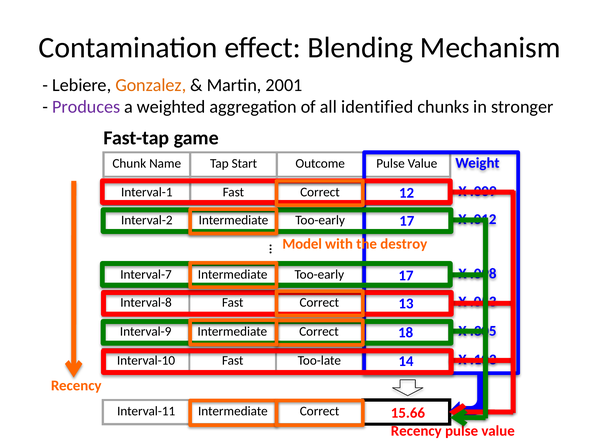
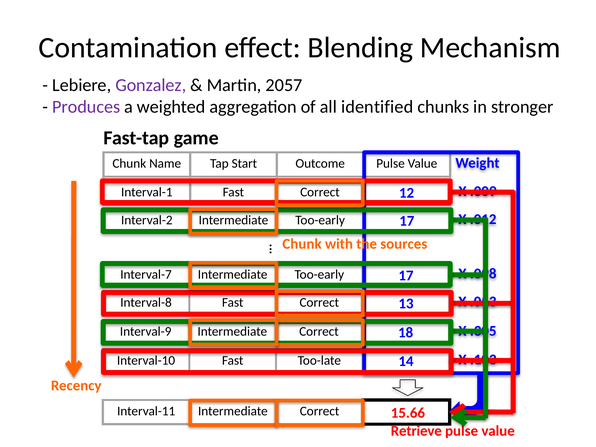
Gonzalez colour: orange -> purple (151, 85)
2001: 2001 -> 2057 (284, 85)
Model: Model -> Chunk (302, 244)
destroy: destroy -> sources (404, 244)
Recency: Recency -> Retrieve (416, 431)
